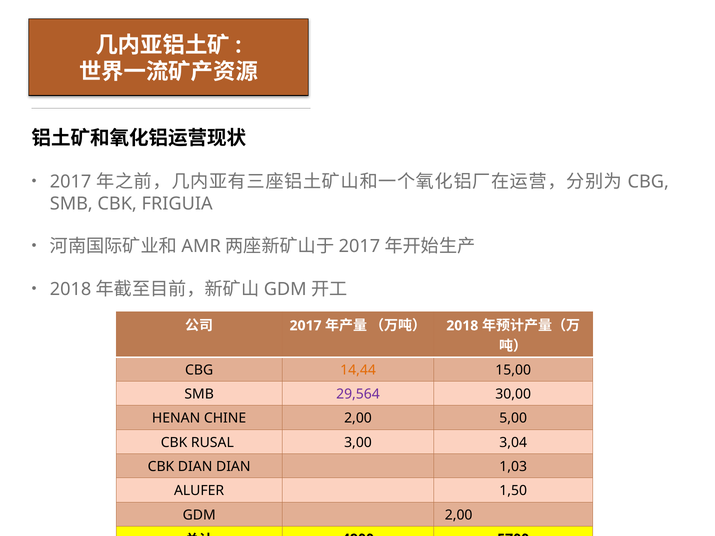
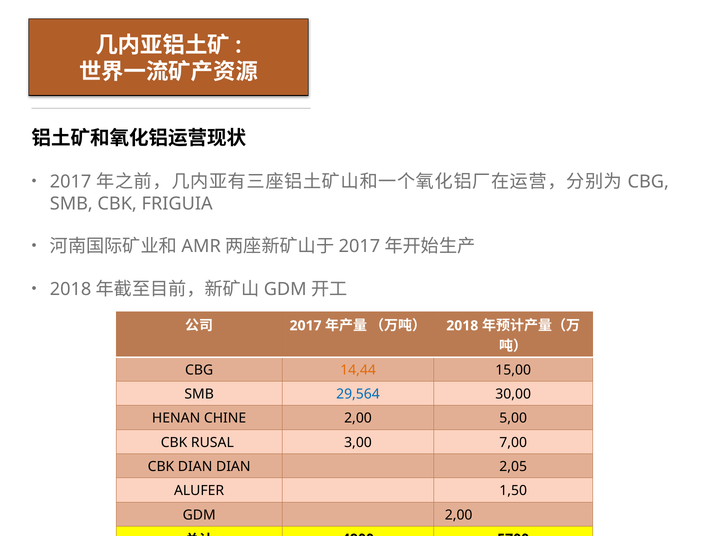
29,564 colour: purple -> blue (358, 394)
3,04: 3,04 -> 7,00 (513, 443)
1,03: 1,03 -> 2,05 (513, 467)
